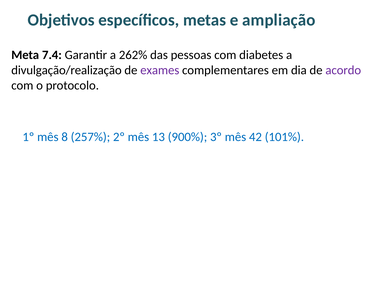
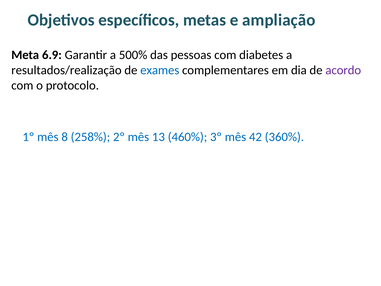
7.4: 7.4 -> 6.9 (52, 55)
262%: 262% -> 500% (133, 55)
divulgação/realização: divulgação/realização -> resultados/realização (66, 70)
exames colour: purple -> blue (160, 70)
257%: 257% -> 258% (90, 137)
900%: 900% -> 460% (187, 137)
101%: 101% -> 360% (284, 137)
